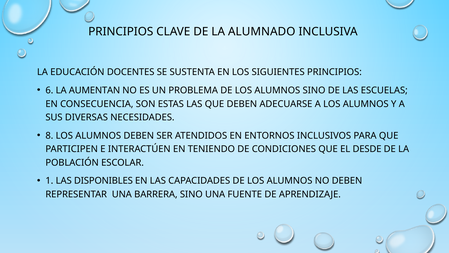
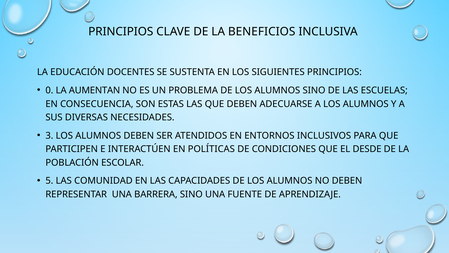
ALUMNADO: ALUMNADO -> BENEFICIOS (262, 32)
6: 6 -> 0 (49, 90)
8: 8 -> 3 (49, 135)
TENIENDO: TENIENDO -> POLÍTICAS (211, 149)
1: 1 -> 5 (49, 181)
DISPONIBLES: DISPONIBLES -> COMUNIDAD (103, 181)
